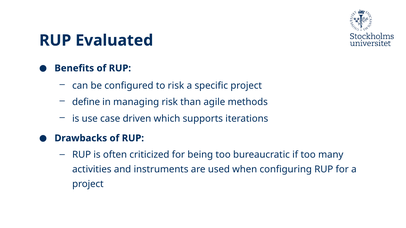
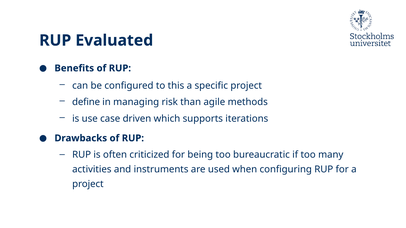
to risk: risk -> this (176, 86)
